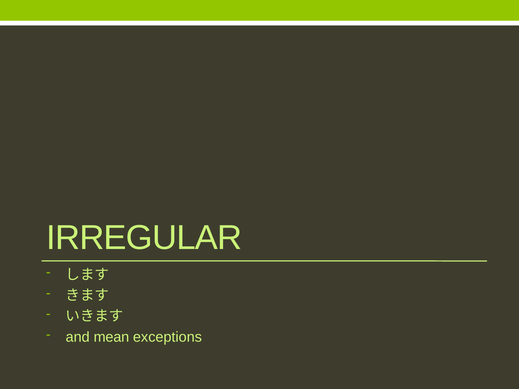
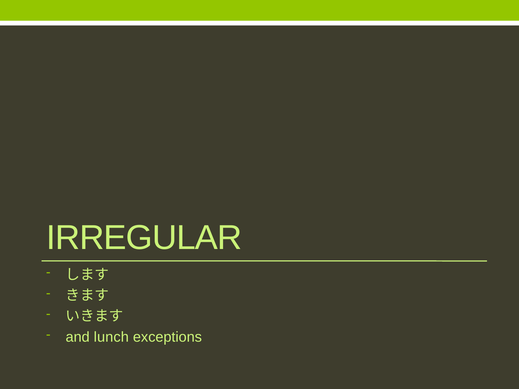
mean: mean -> lunch (111, 337)
